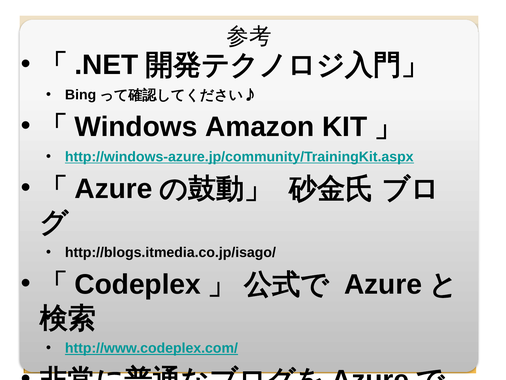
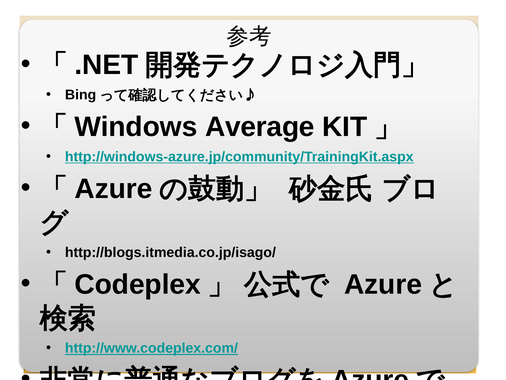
Amazon: Amazon -> Average (260, 127)
